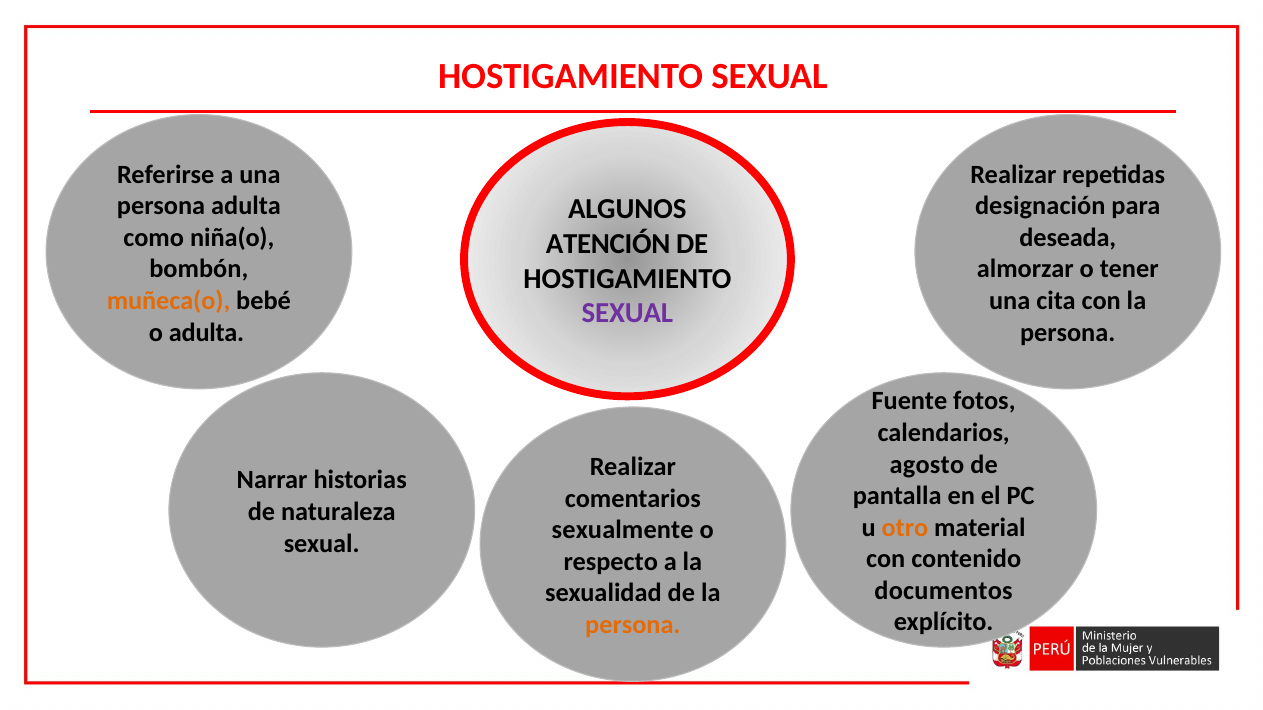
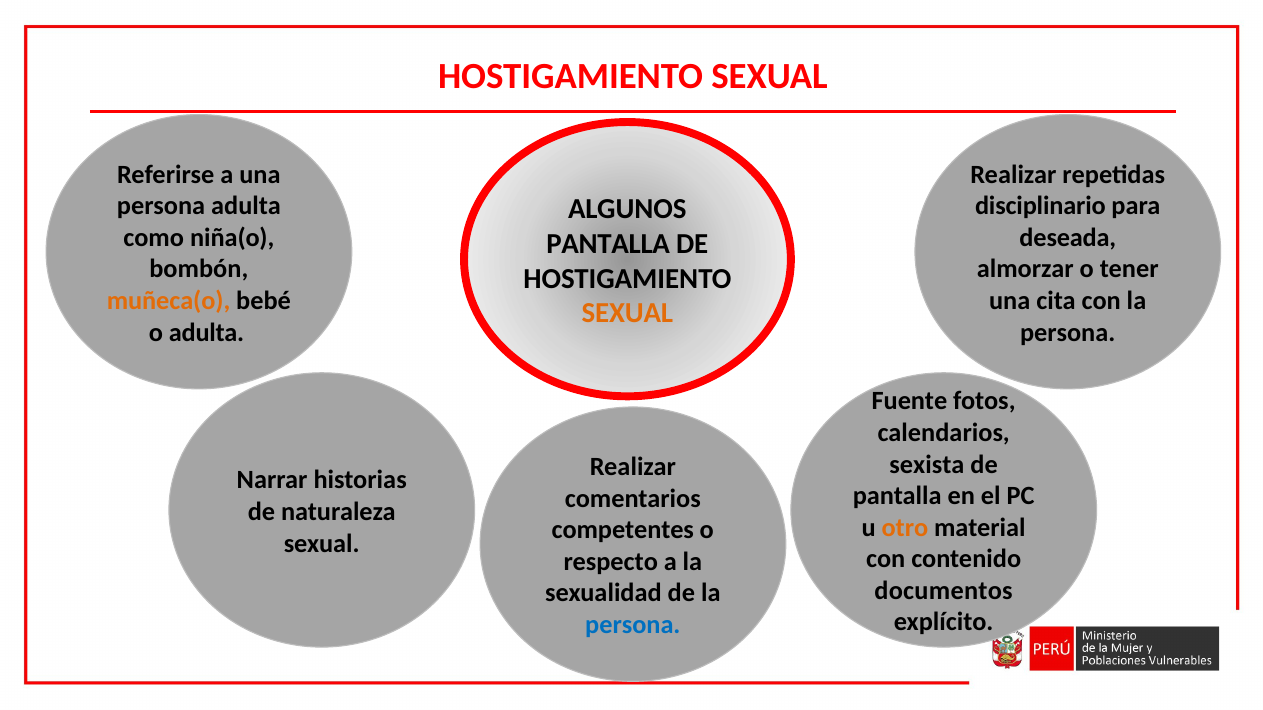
designación: designación -> disciplinario (1040, 206)
ATENCIÓN: ATENCIÓN -> PANTALLA (608, 244)
SEXUAL colour: purple -> orange (627, 313)
agosto: agosto -> sexista (927, 465)
sexualmente: sexualmente -> competentes (623, 530)
persona colour: orange -> blue (633, 625)
